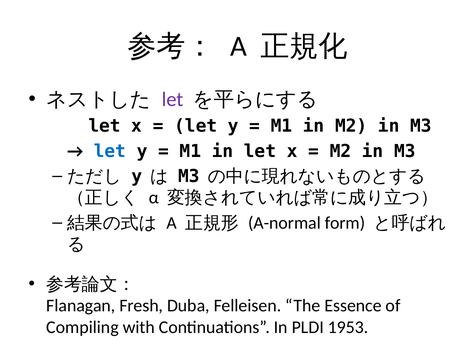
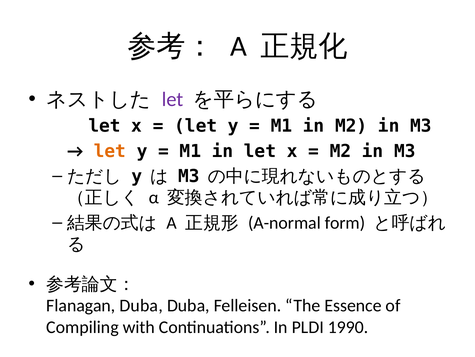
let colour: blue -> orange (110, 151)
Flanagan Fresh: Fresh -> Duba (141, 305)
1953: 1953 -> 1990 (348, 326)
